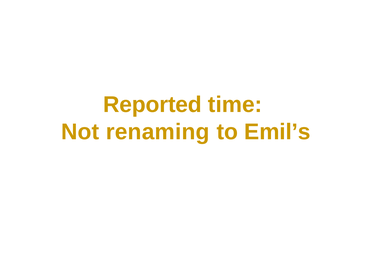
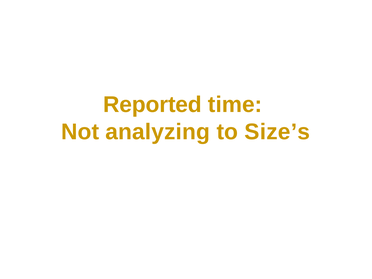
renaming: renaming -> analyzing (158, 132)
Emil’s: Emil’s -> Size’s (277, 132)
